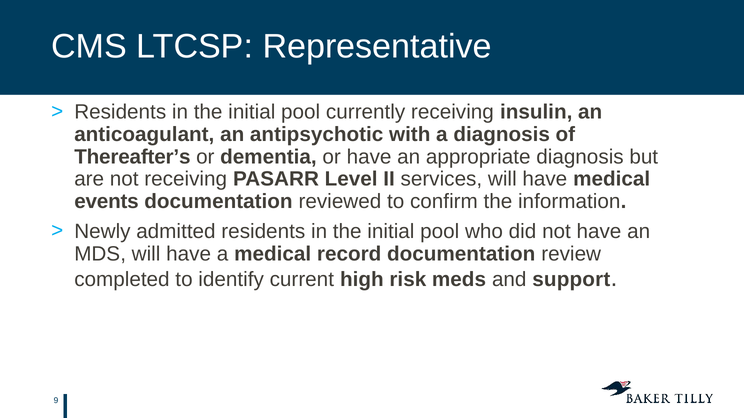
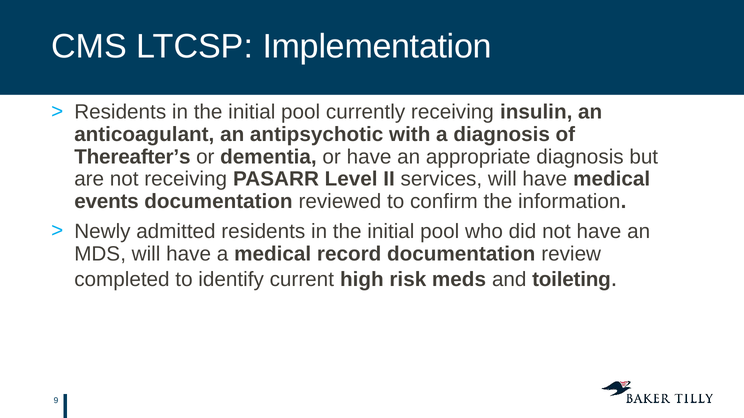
Representative: Representative -> Implementation (377, 47)
support: support -> toileting (571, 280)
